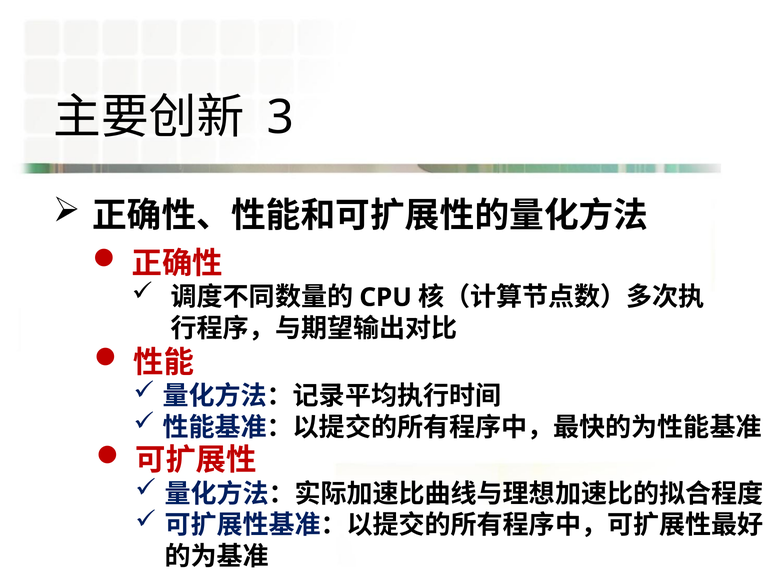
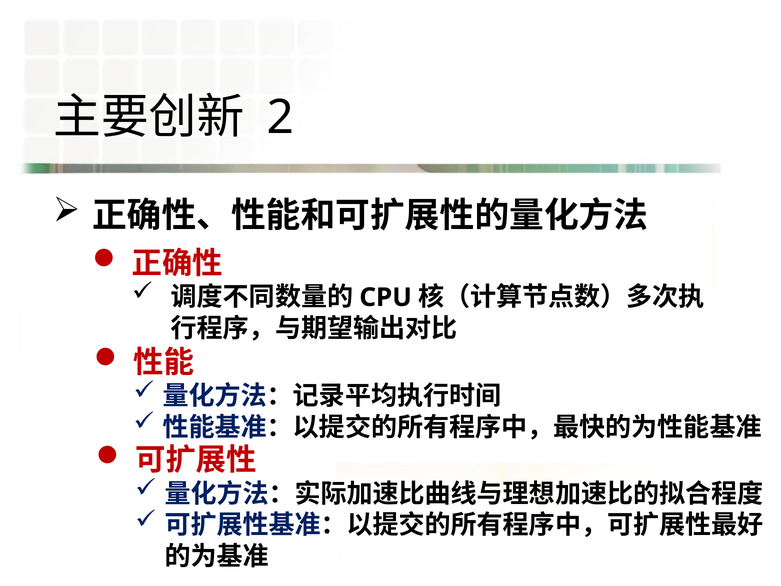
3: 3 -> 2 (280, 117)
